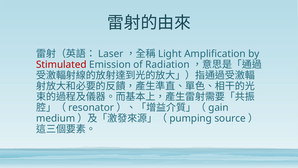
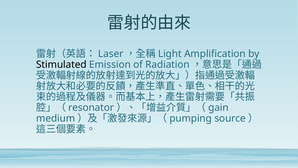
Stimulated colour: red -> black (61, 64)
